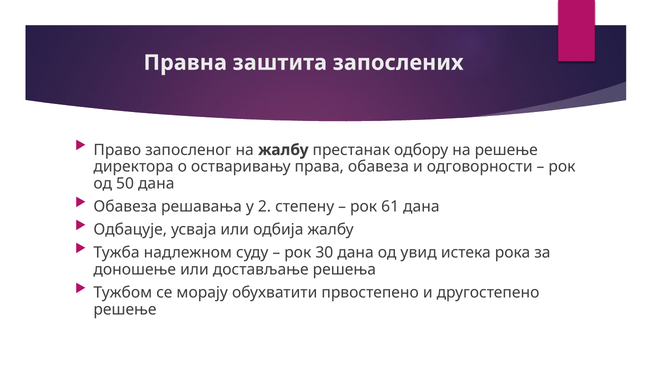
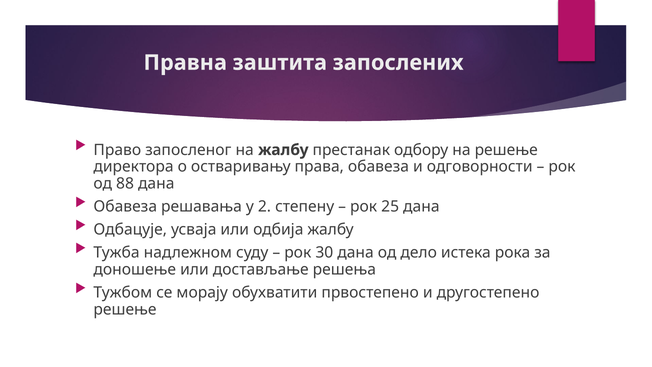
50: 50 -> 88 (125, 184)
61: 61 -> 25 (390, 207)
увид: увид -> дело (419, 252)
